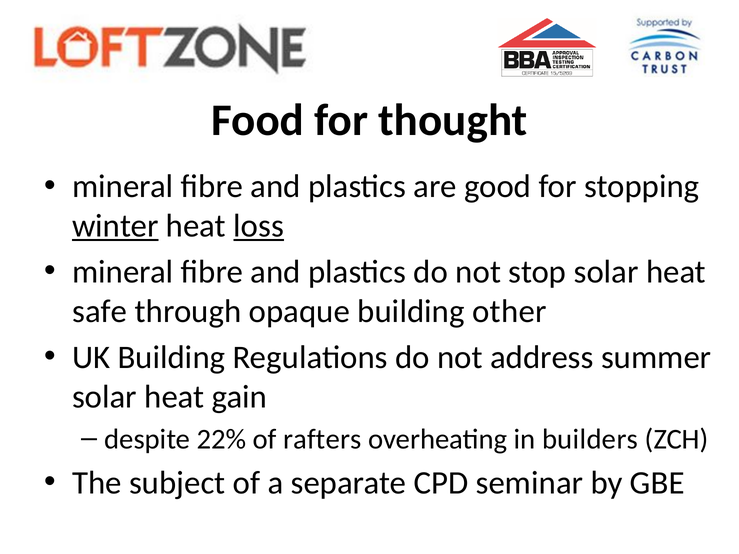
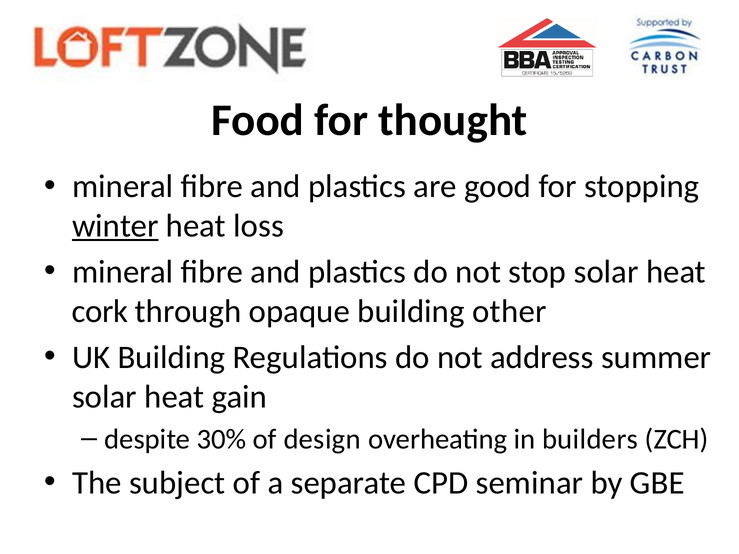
loss underline: present -> none (259, 226)
safe: safe -> cork (100, 311)
22%: 22% -> 30% (221, 439)
rafters: rafters -> design (322, 439)
